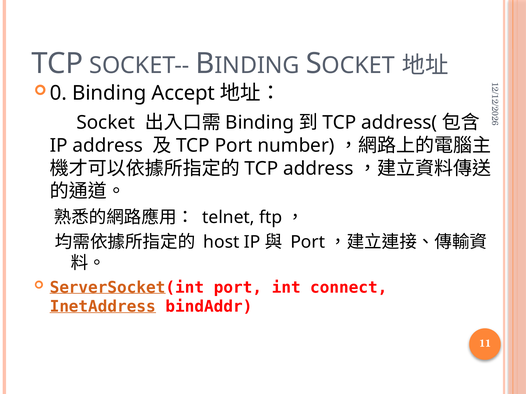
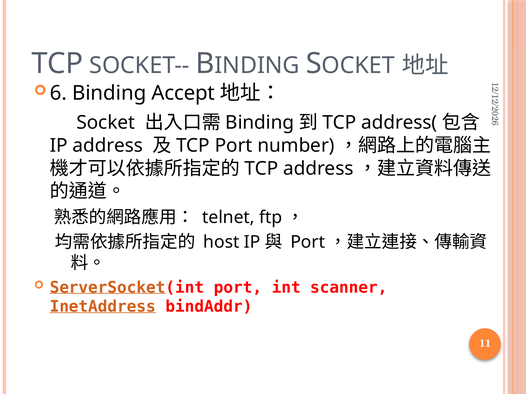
0: 0 -> 6 (58, 93)
connect: connect -> scanner (349, 288)
